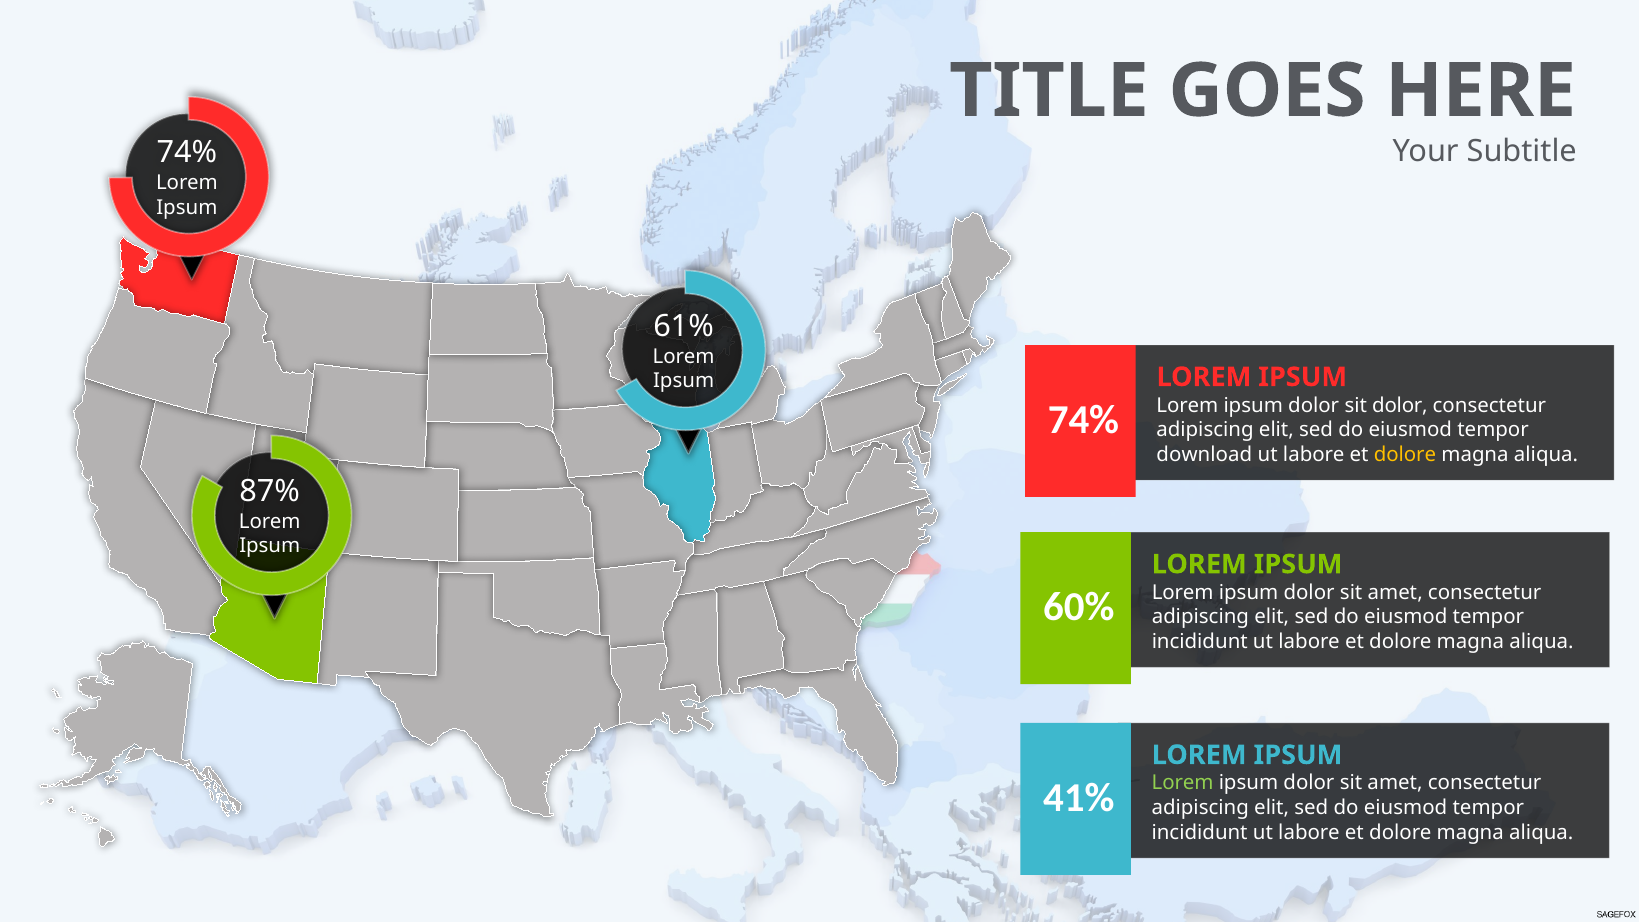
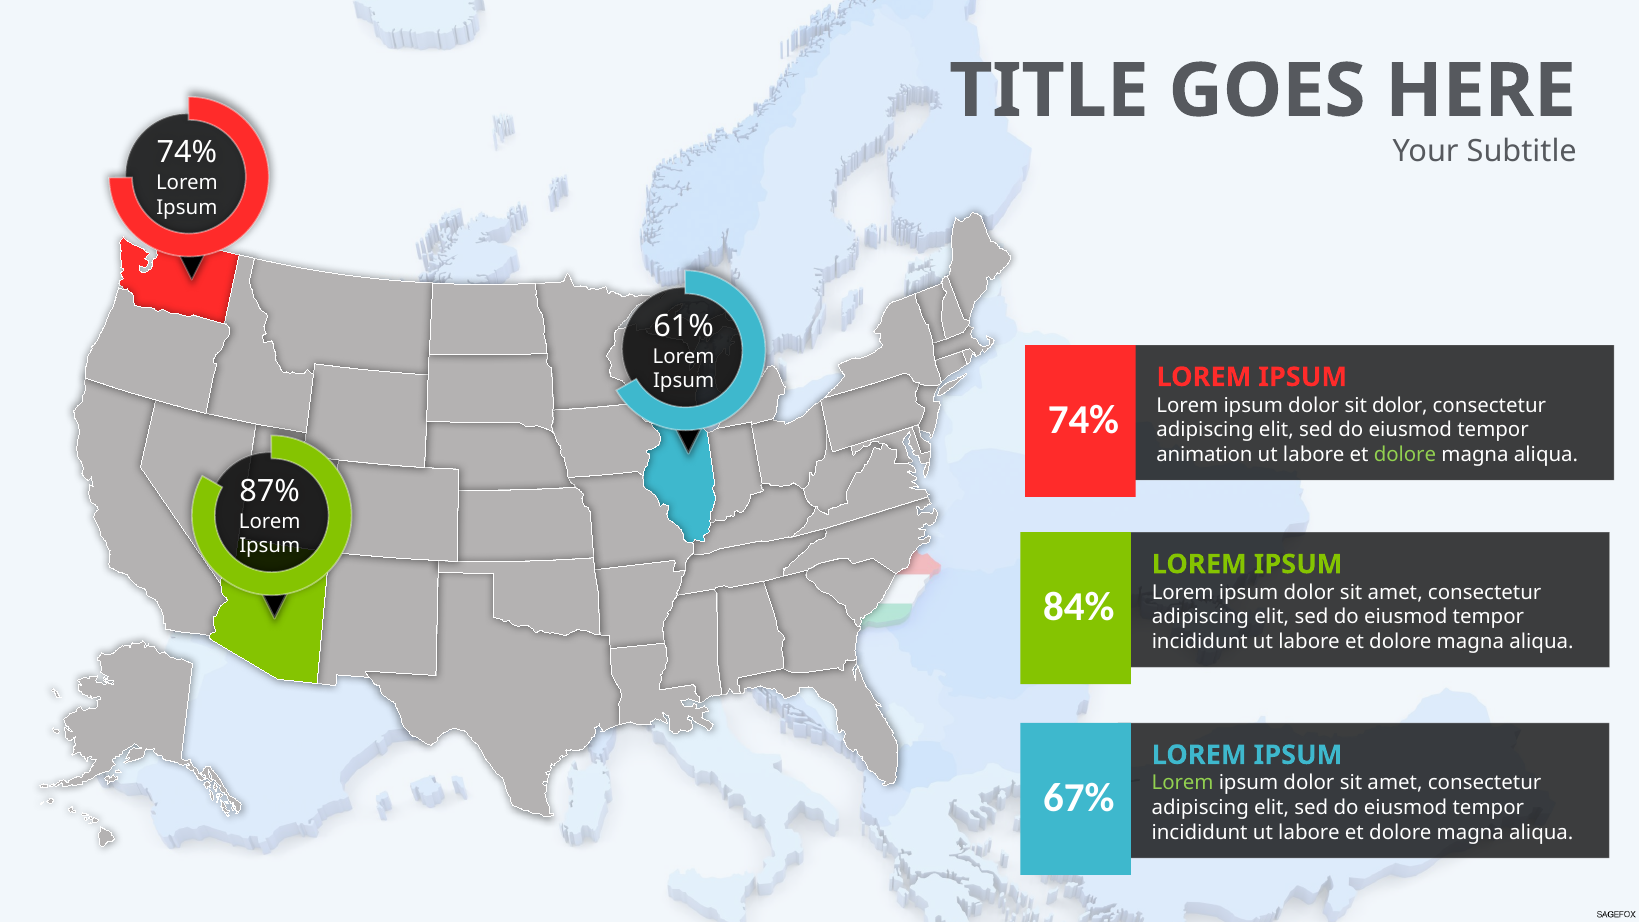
download: download -> animation (1204, 454)
dolore colour: yellow -> light green (1405, 454)
60%: 60% -> 84% (1079, 607)
41%: 41% -> 67% (1079, 798)
